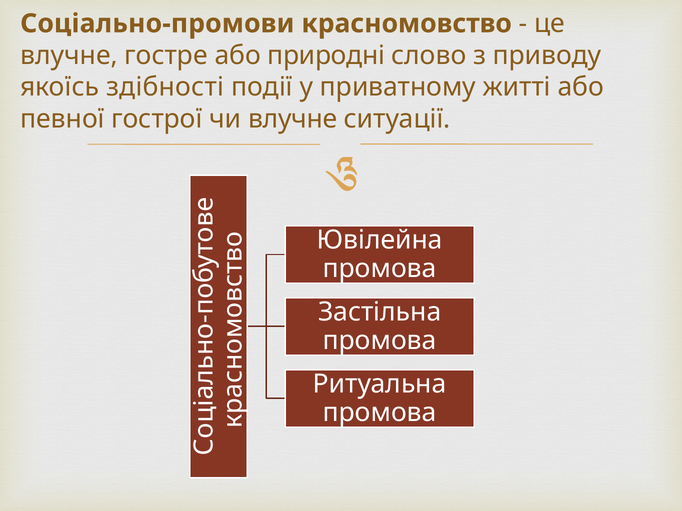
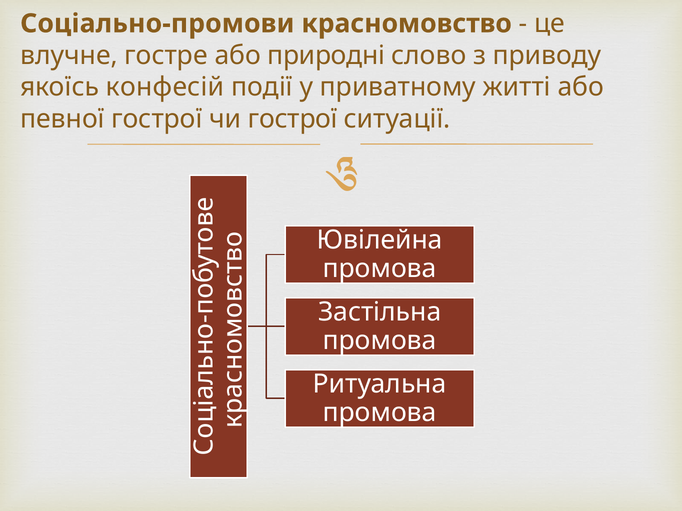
здібності: здібності -> конфесій (165, 87)
чи влучне: влучне -> гострої (293, 119)
